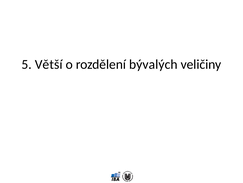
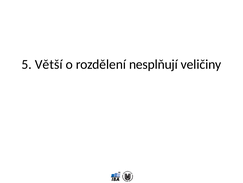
bývalých: bývalých -> nesplňují (153, 64)
